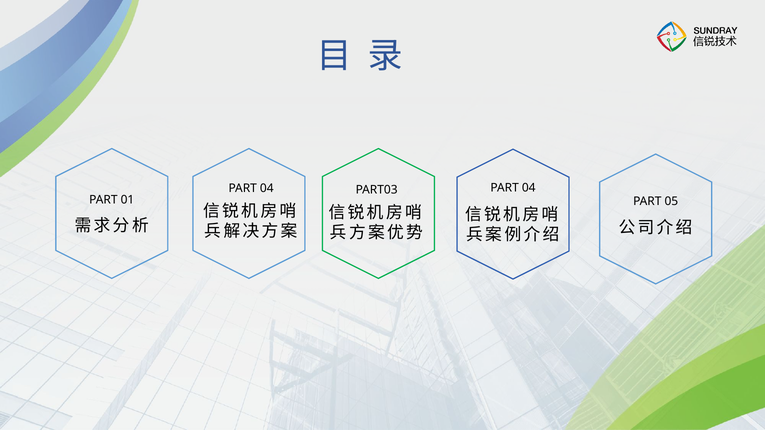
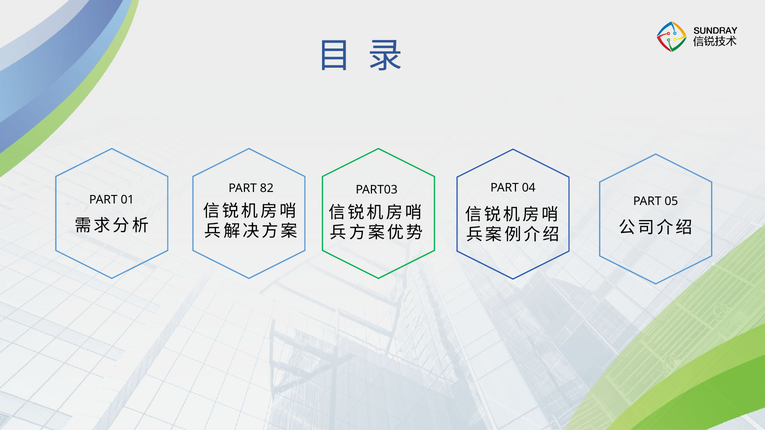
04: 04 -> 82 (267, 188)
